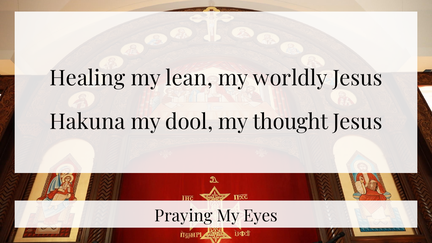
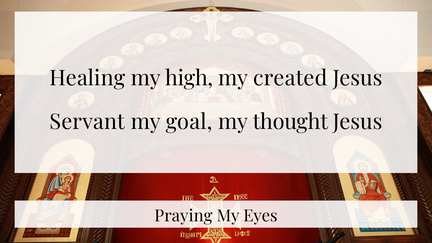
lean: lean -> high (189, 78)
worldly: worldly -> created (290, 78)
Hakuna: Hakuna -> Servant (87, 122)
dool: dool -> goal (189, 122)
